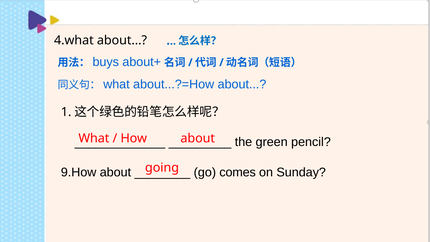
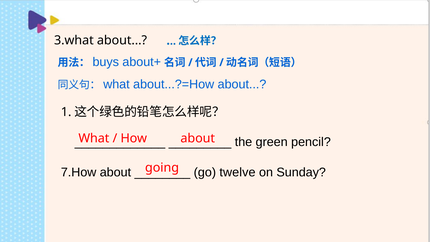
4.what: 4.what -> 3.what (74, 40)
9.How: 9.How -> 7.How (79, 172)
comes: comes -> twelve (237, 172)
